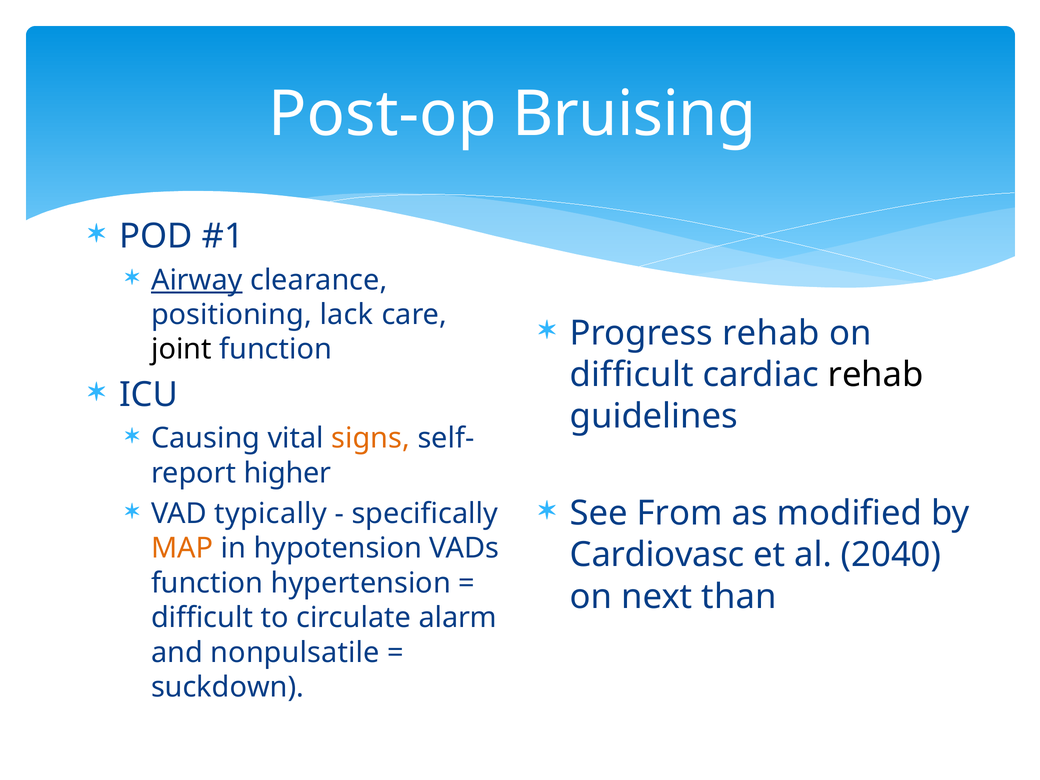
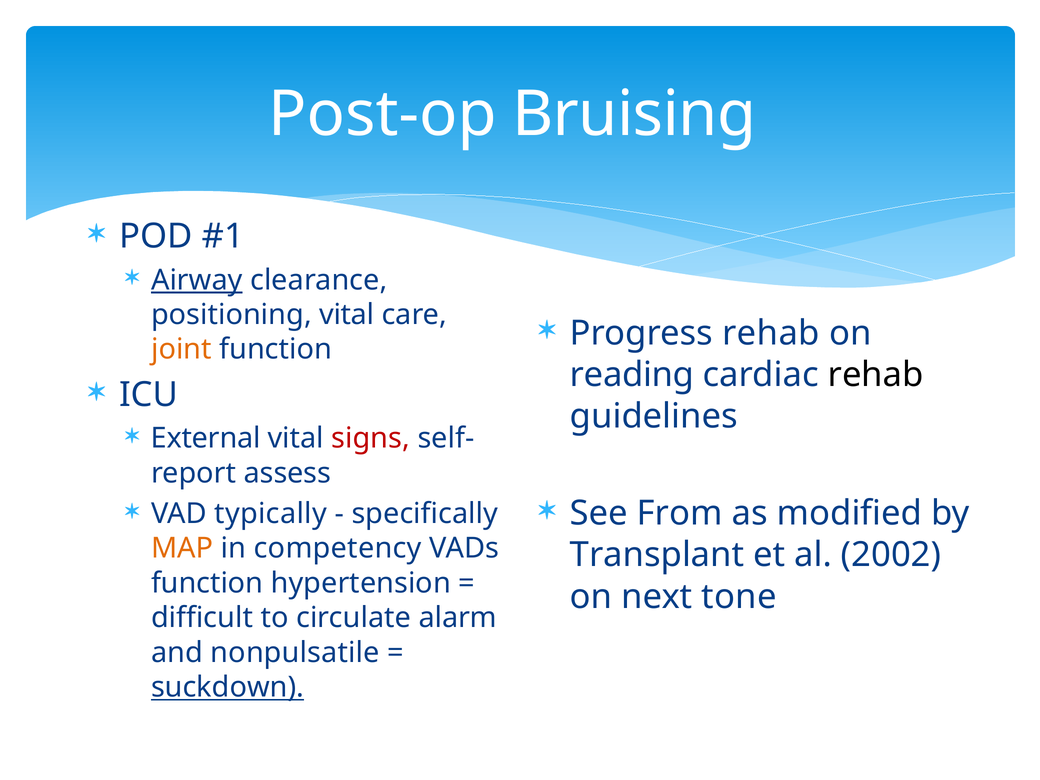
positioning lack: lack -> vital (347, 315)
joint colour: black -> orange (181, 349)
difficult: difficult -> reading (632, 375)
Causing: Causing -> External (206, 438)
signs colour: orange -> red (371, 438)
higher: higher -> assess (287, 473)
hypotension: hypotension -> competency (338, 548)
Cardiovasc: Cardiovasc -> Transplant (657, 555)
2040: 2040 -> 2002 (891, 555)
than: than -> tone (739, 597)
suckdown underline: none -> present (227, 687)
